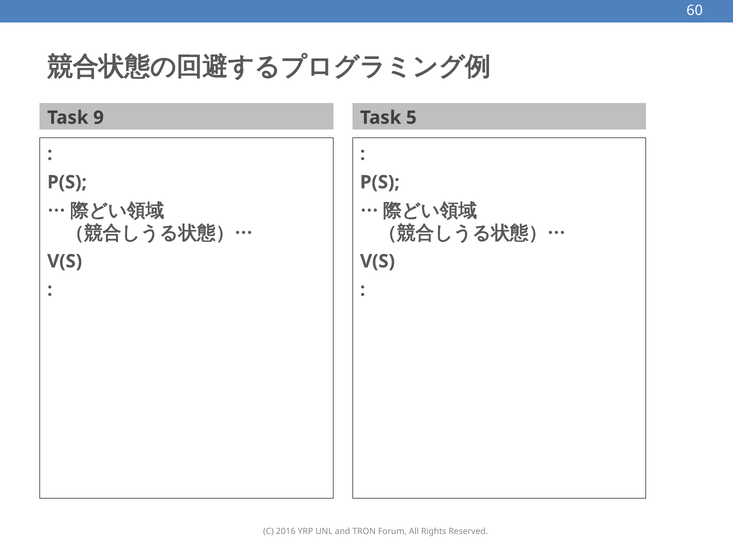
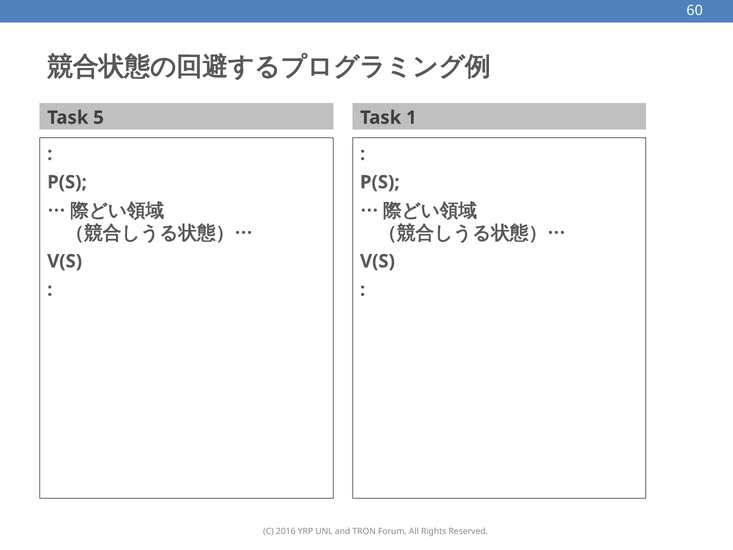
9: 9 -> 5 (99, 118)
5: 5 -> 1 (411, 118)
